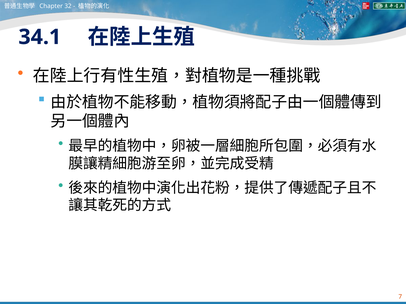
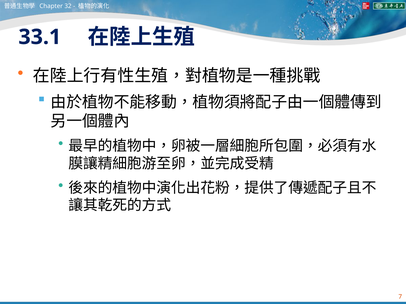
34.1: 34.1 -> 33.1 (40, 37)
